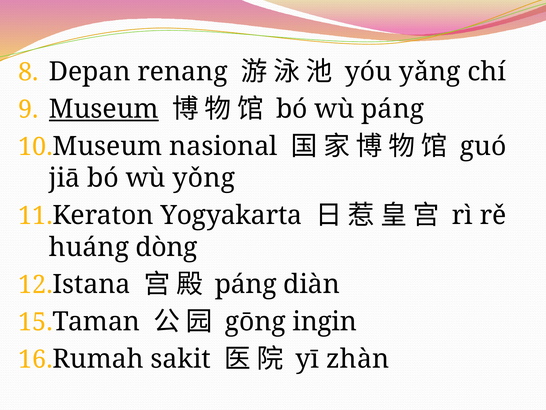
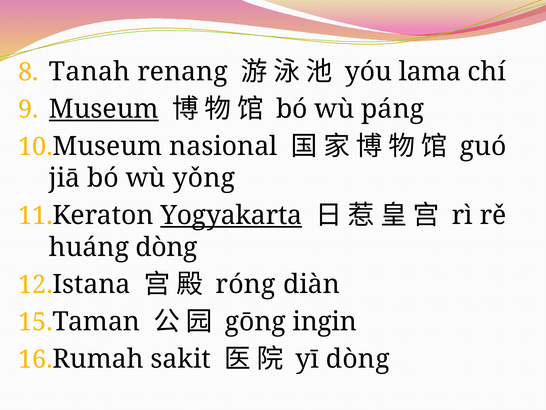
Depan: Depan -> Tanah (90, 72)
yǎng: yǎng -> lama (430, 72)
Yogyakarta underline: none -> present (231, 215)
páng: páng -> róng (246, 284)
yī zhàn: zhàn -> dòng (358, 359)
